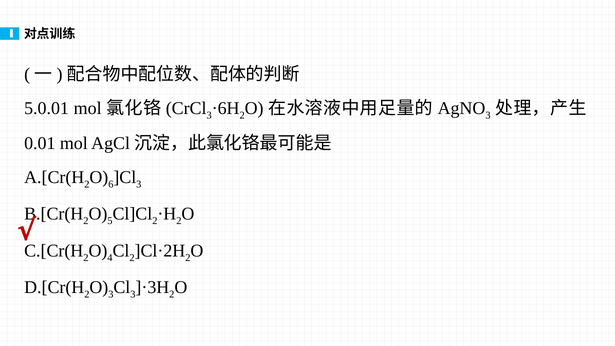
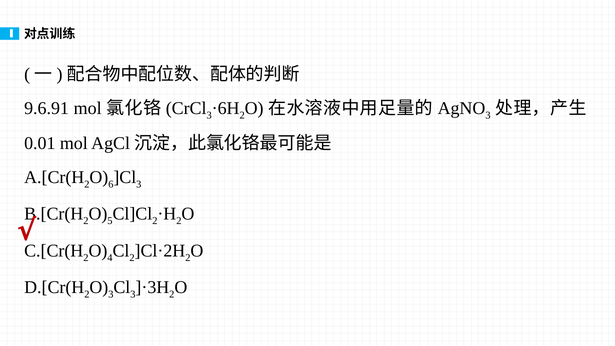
5.0.01: 5.0.01 -> 9.6.91 (47, 108)
